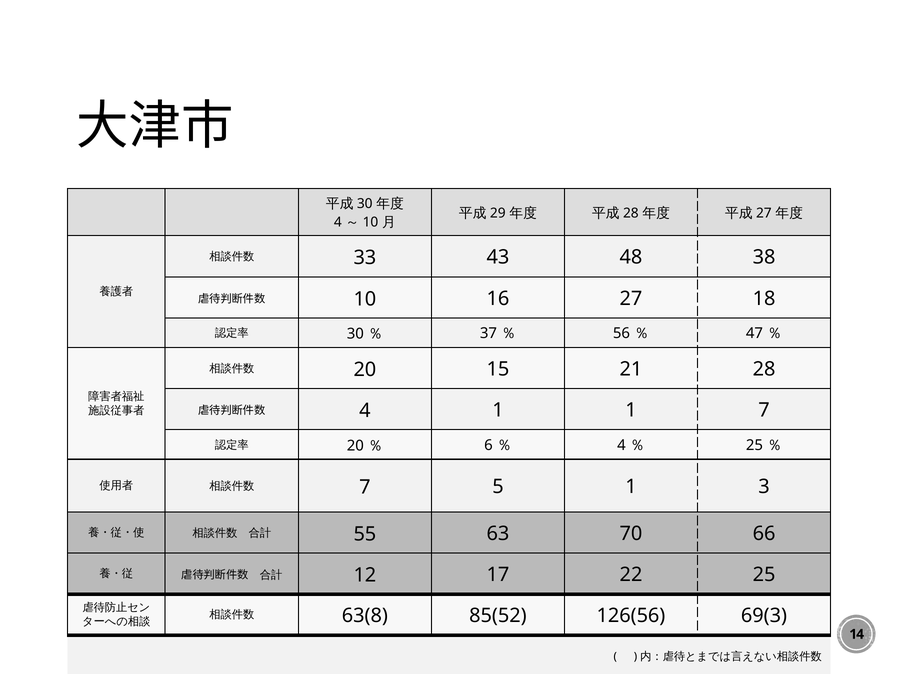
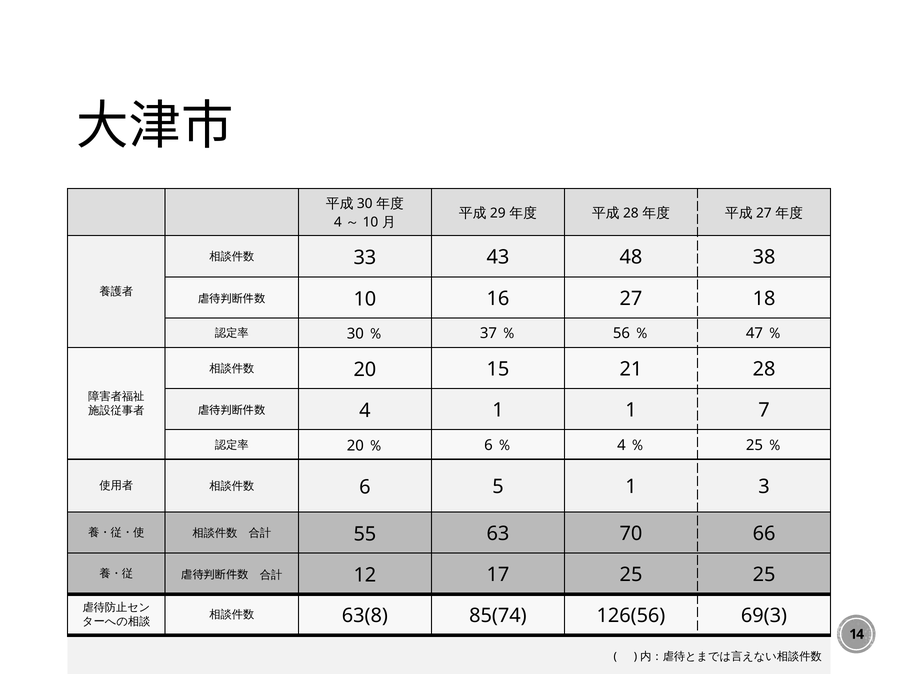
7: 7 -> 6 (365, 487)
17 22: 22 -> 25 (631, 574)
85(52: 85(52 -> 85(74 (498, 615)
